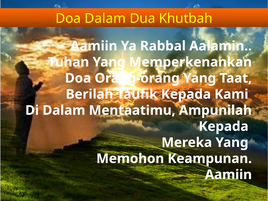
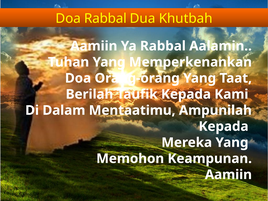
Doa Dalam: Dalam -> Rabbal (105, 19)
